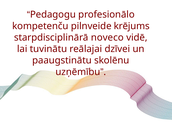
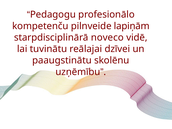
krējums: krējums -> lapiņām (132, 26)
